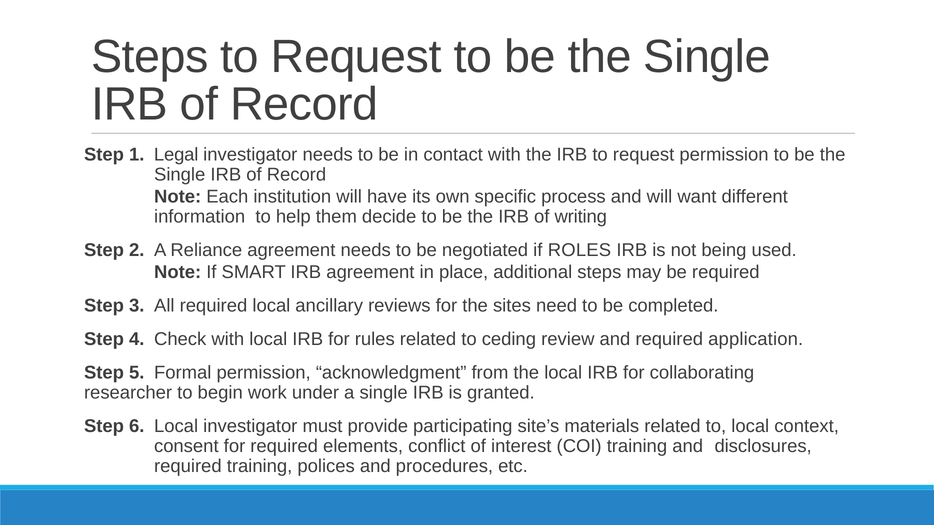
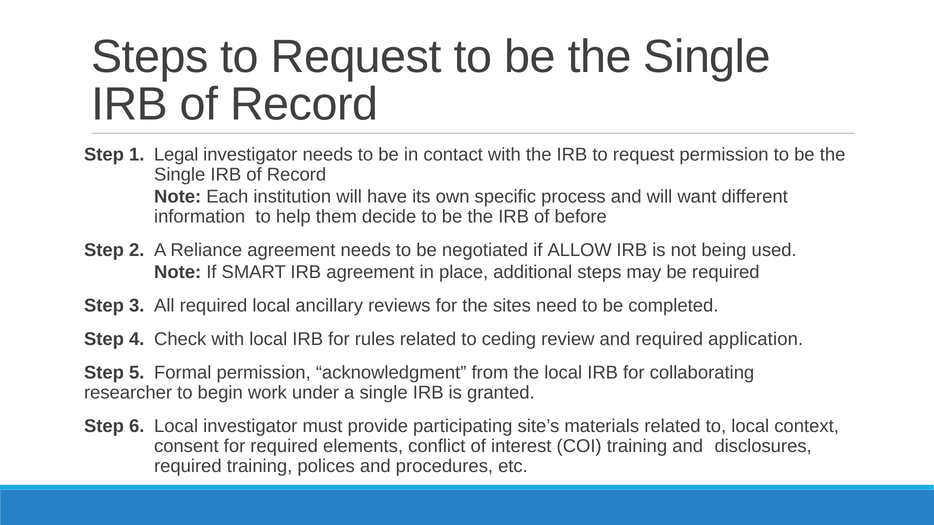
writing: writing -> before (581, 217)
ROLES: ROLES -> ALLOW (580, 250)
